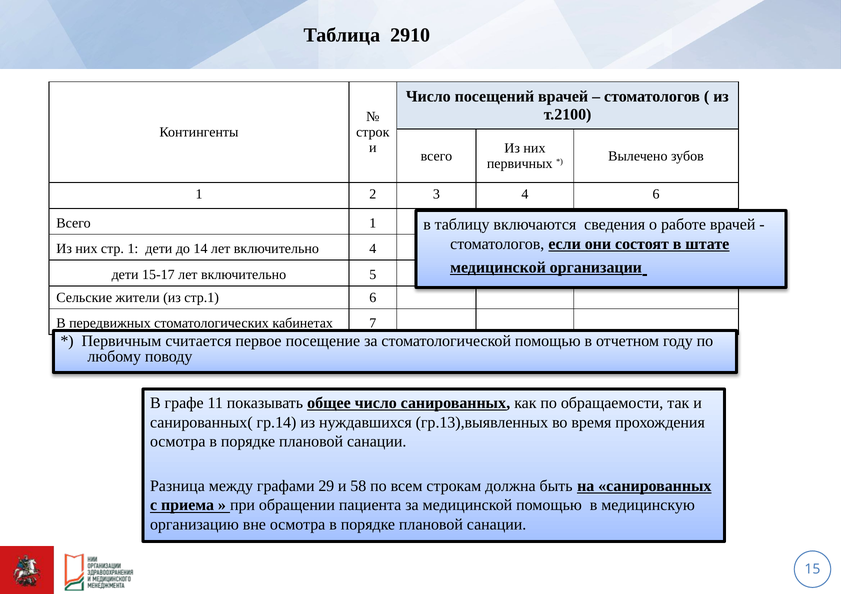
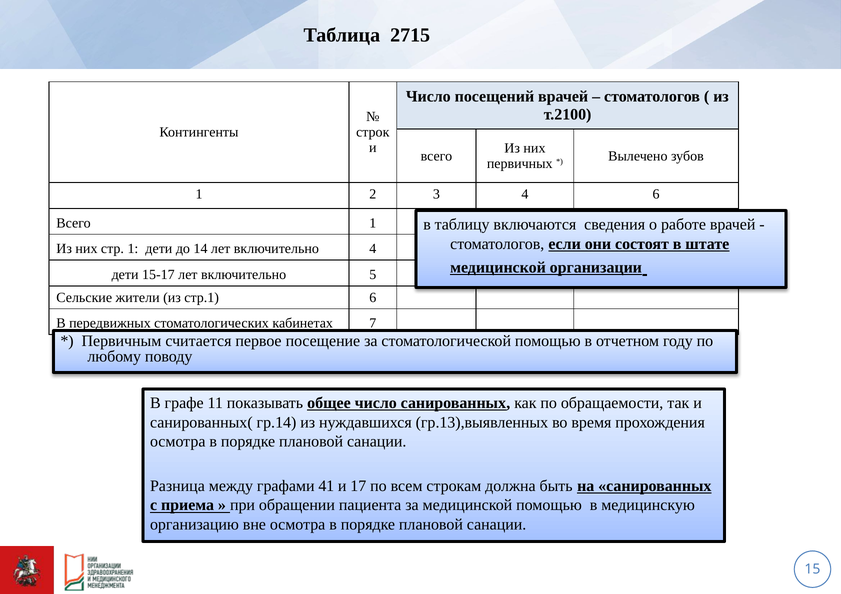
2910: 2910 -> 2715 (410, 35)
29: 29 -> 41 (326, 487)
58: 58 -> 17 (358, 487)
